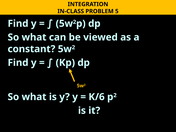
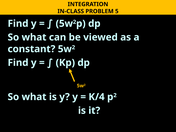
K/6: K/6 -> K/4 (97, 97)
